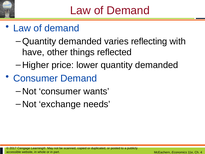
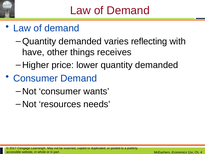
reflected: reflected -> receives (114, 52)
exchange: exchange -> resources (60, 104)
